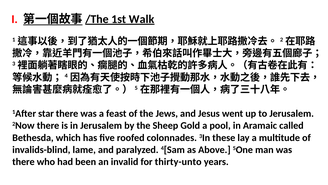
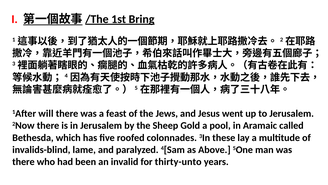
Walk: Walk -> Bring (142, 19)
star: star -> will (46, 113)
